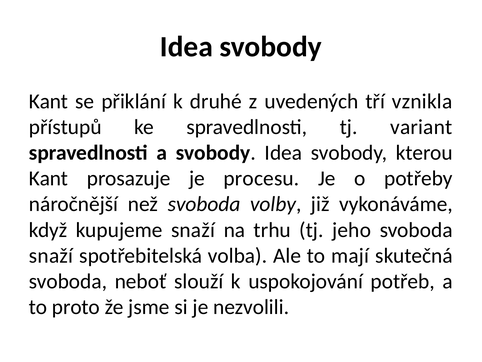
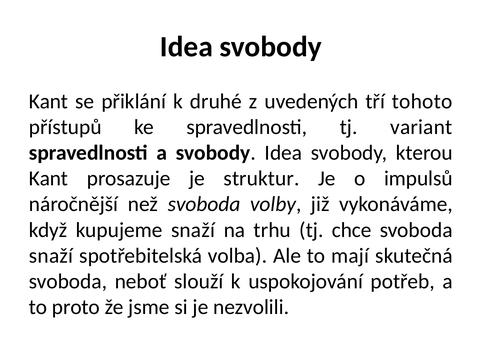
vznikla: vznikla -> tohoto (422, 101)
procesu: procesu -> struktur (261, 178)
potřeby: potřeby -> impulsů (418, 178)
jeho: jeho -> chce (352, 230)
